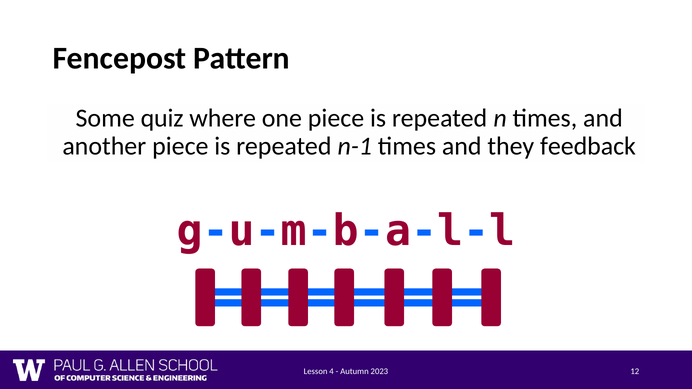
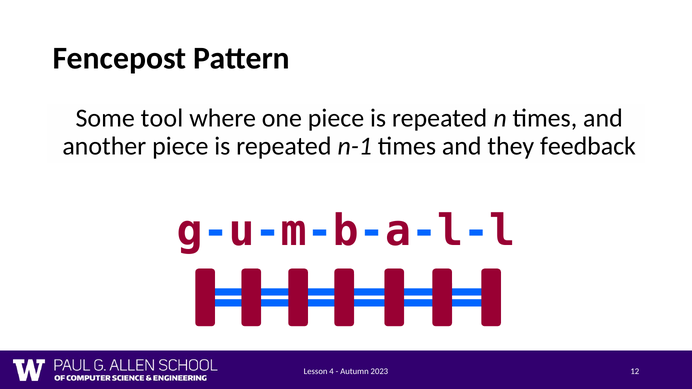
quiz: quiz -> tool (162, 118)
